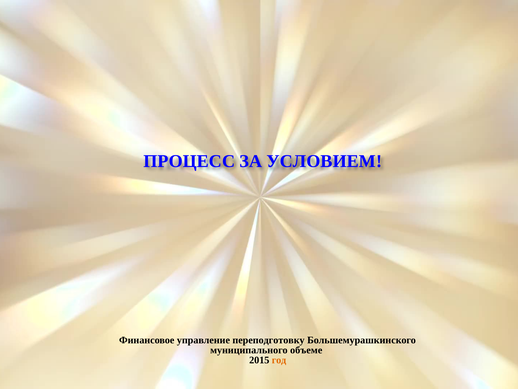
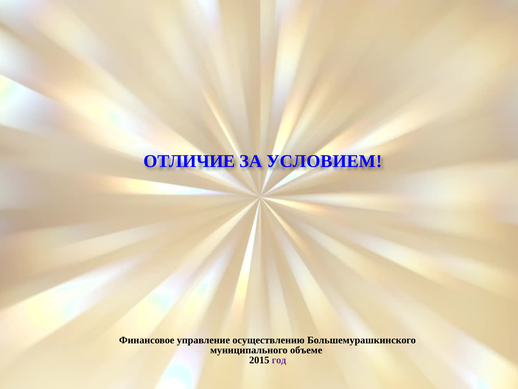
ПРОЦЕСС: ПРОЦЕСС -> ОТЛИЧИЕ (189, 161)
переподготовку: переподготовку -> осуществлению (269, 340)
год colour: orange -> purple (279, 360)
